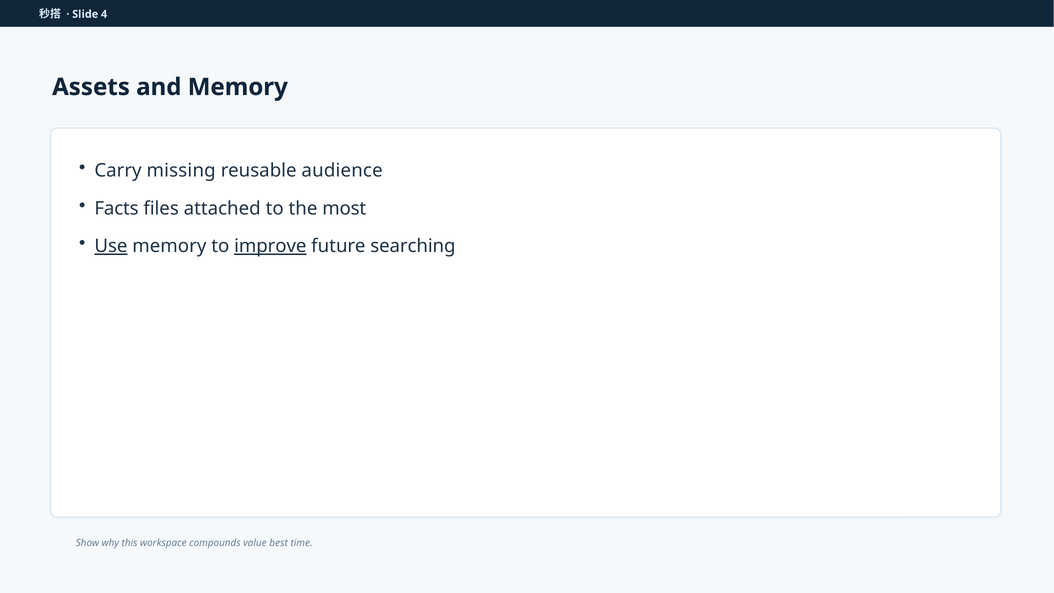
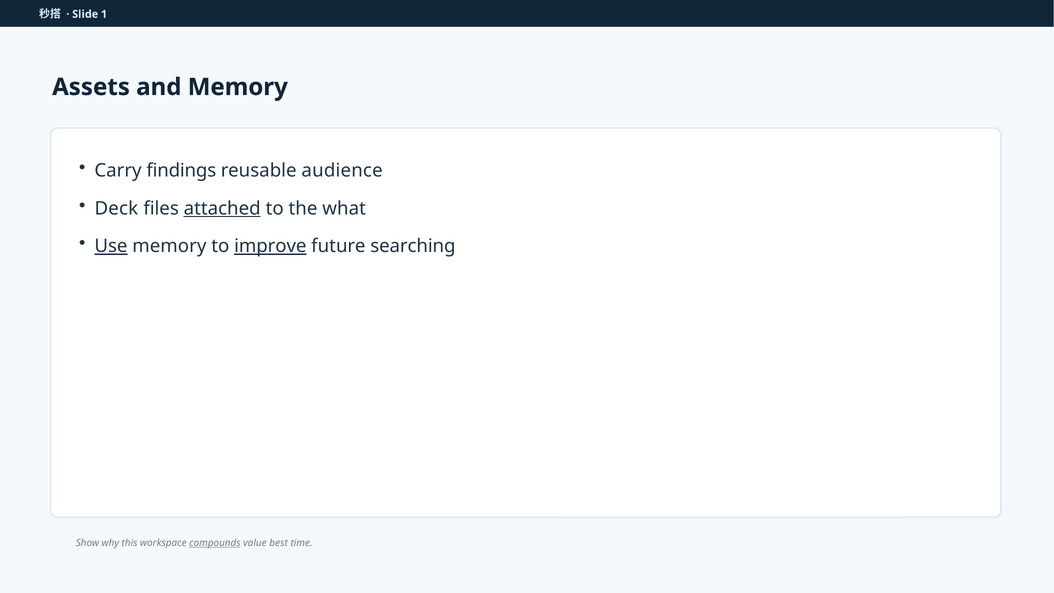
4: 4 -> 1 (104, 14)
missing: missing -> findings (181, 171)
Facts: Facts -> Deck (116, 208)
attached underline: none -> present (222, 208)
most: most -> what (344, 208)
compounds underline: none -> present (215, 543)
